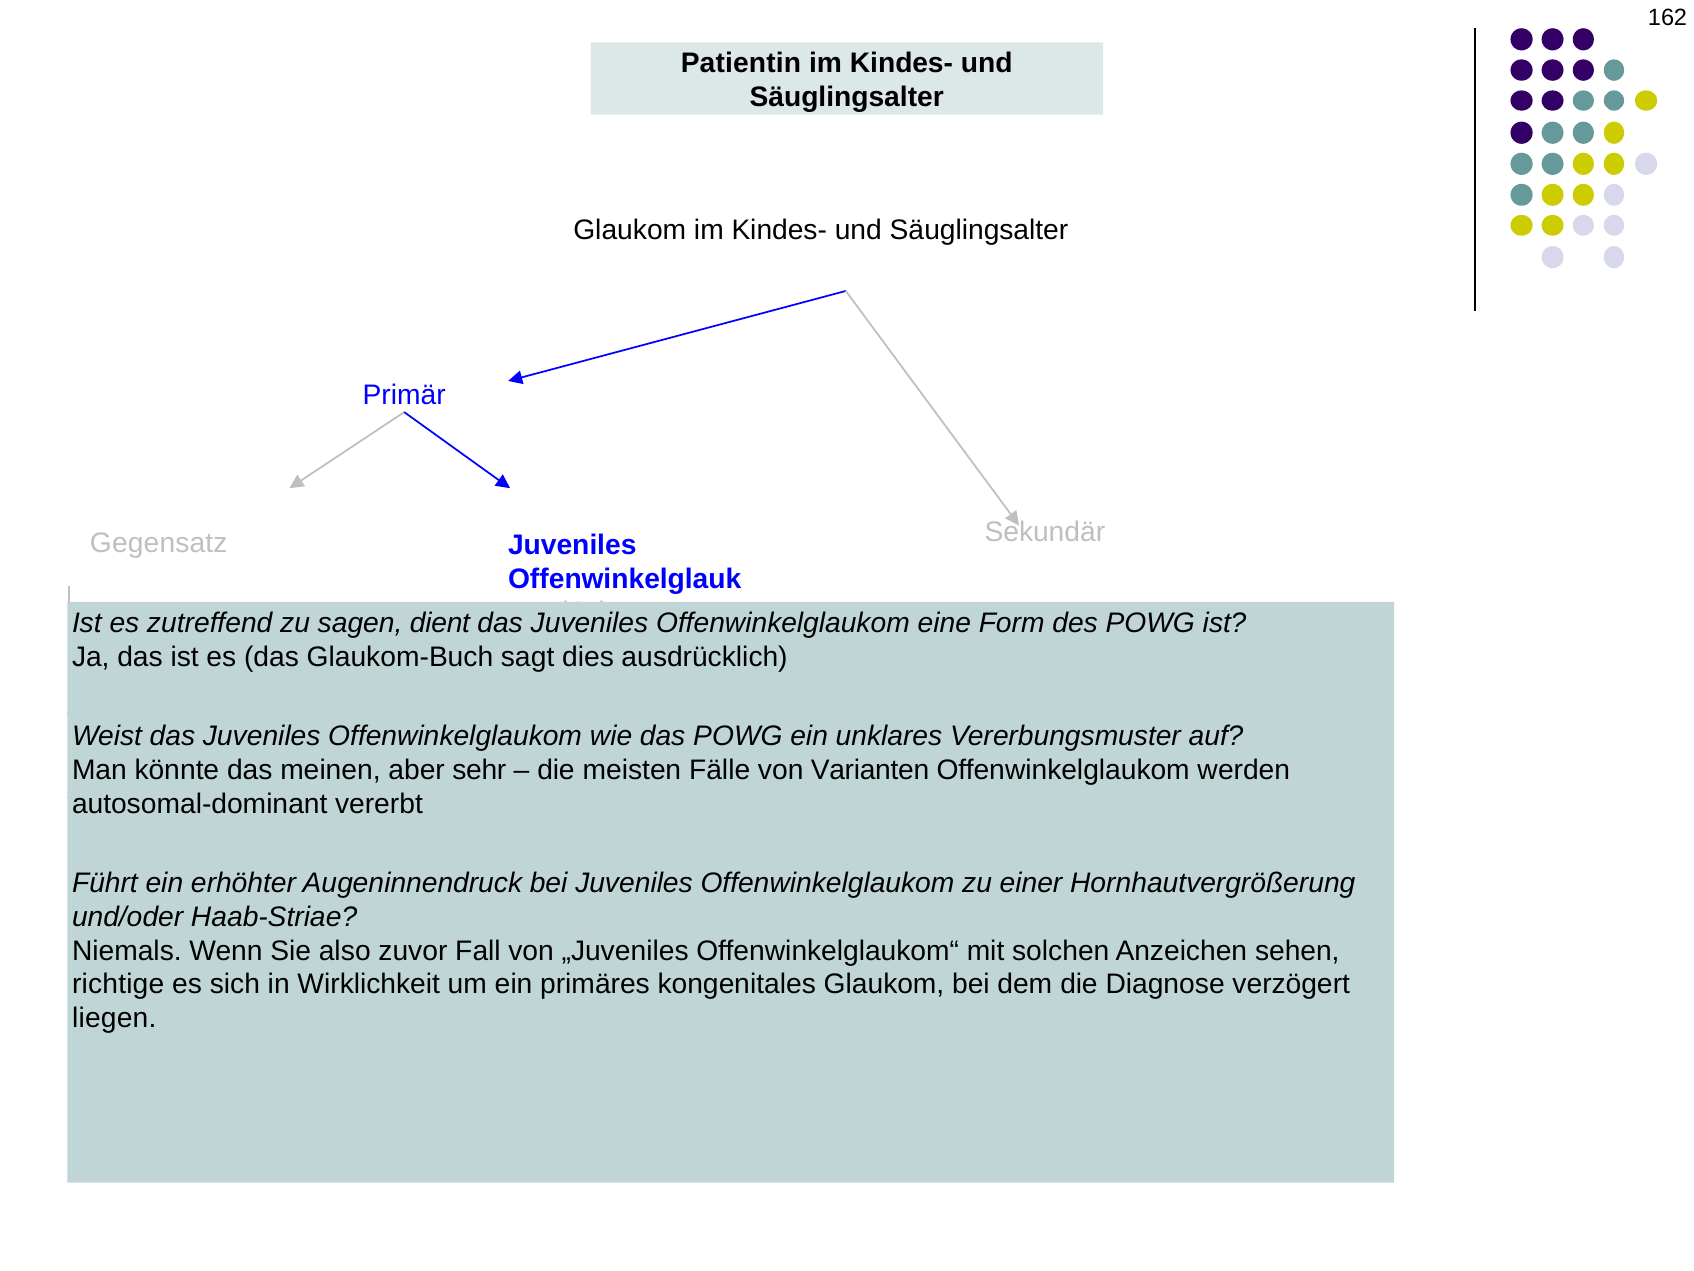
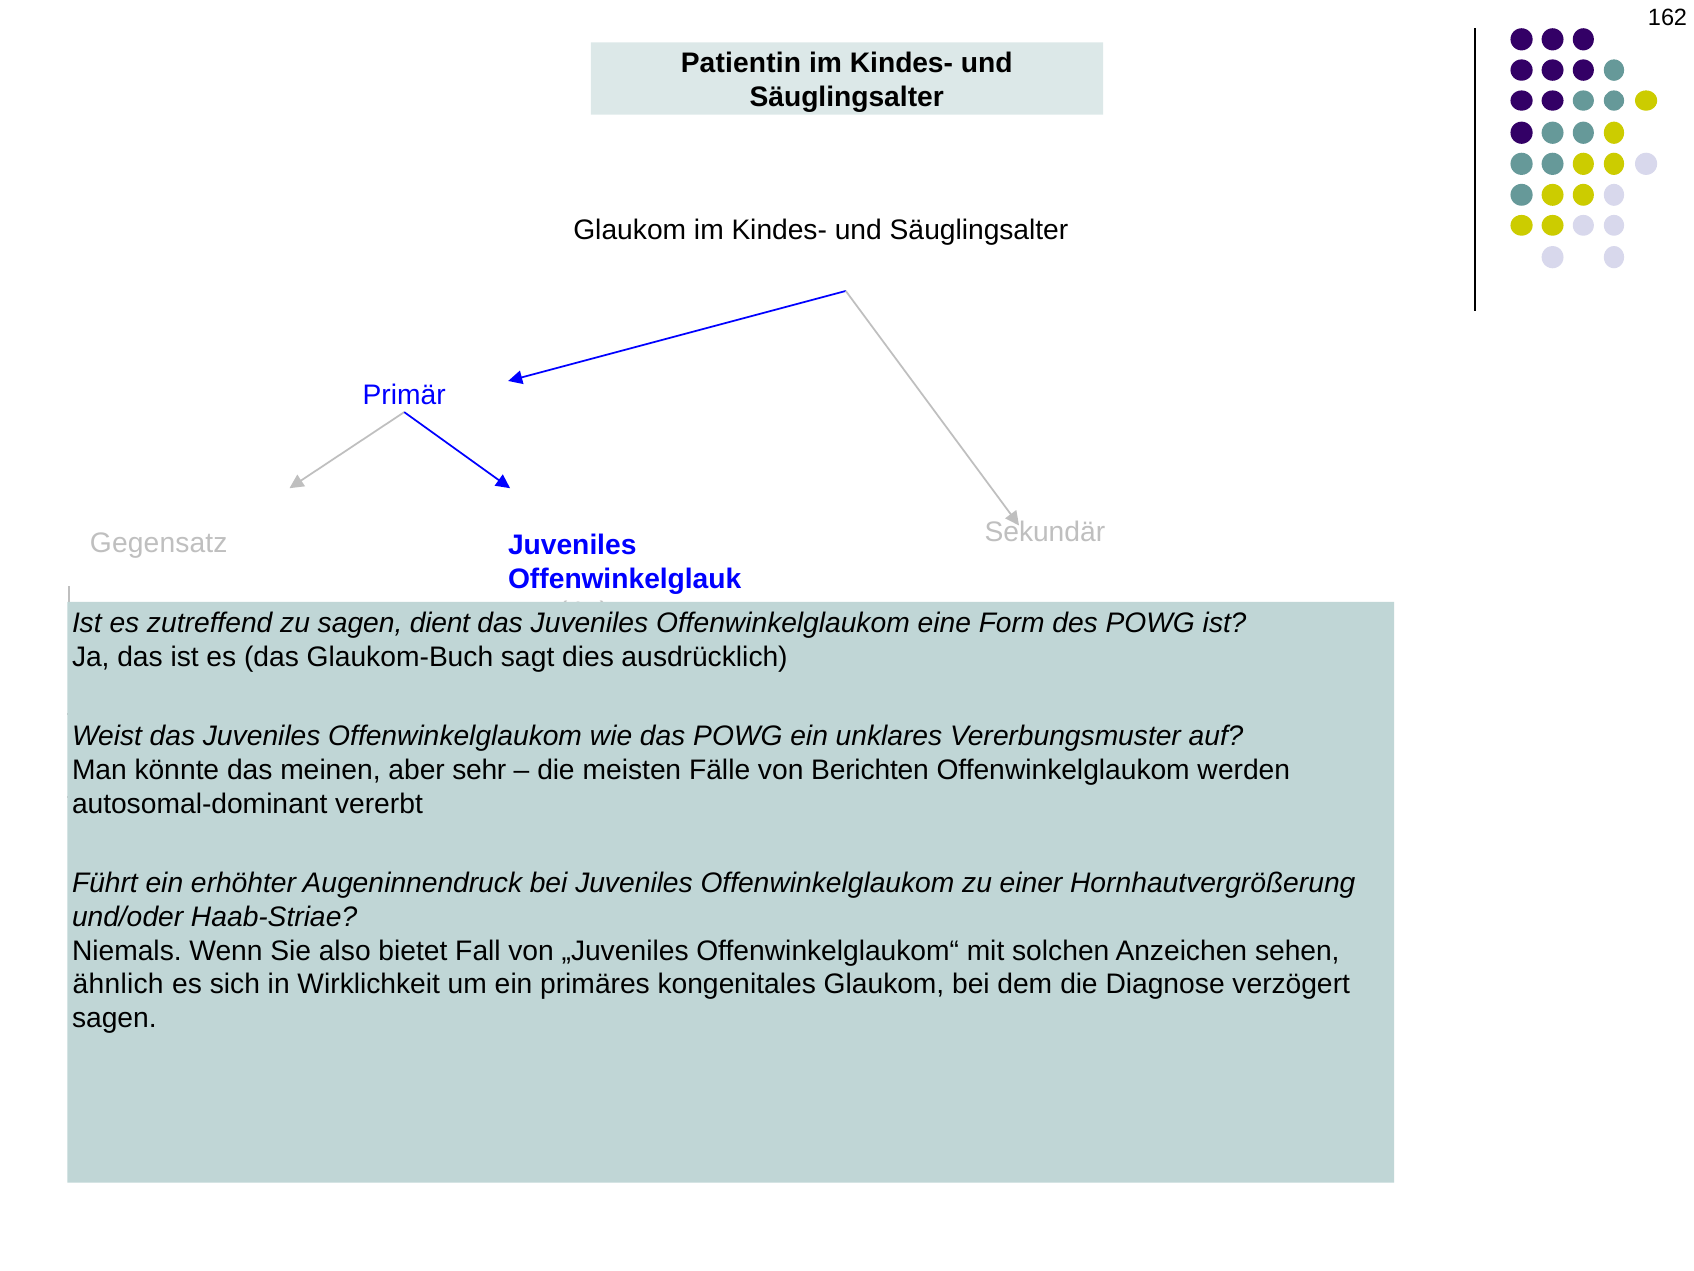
Varianten: Varianten -> Berichten (870, 770)
zuvor: zuvor -> bietet (413, 950)
richtige: richtige -> ähnlich (118, 984)
liegen: liegen -> sagen (114, 1018)
